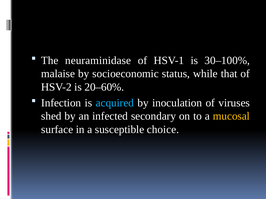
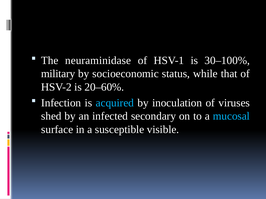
malaise: malaise -> military (58, 74)
mucosal colour: yellow -> light blue (231, 116)
choice: choice -> visible (163, 130)
